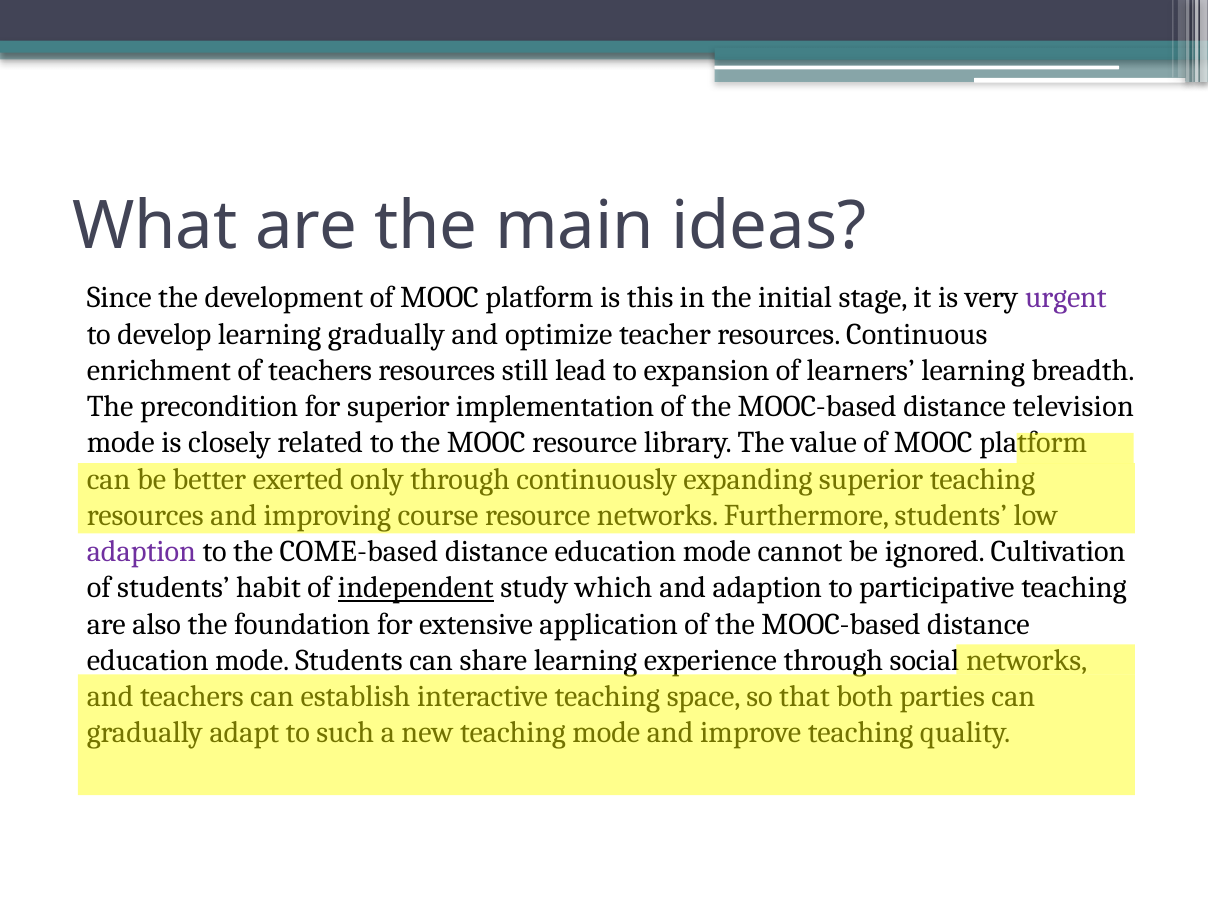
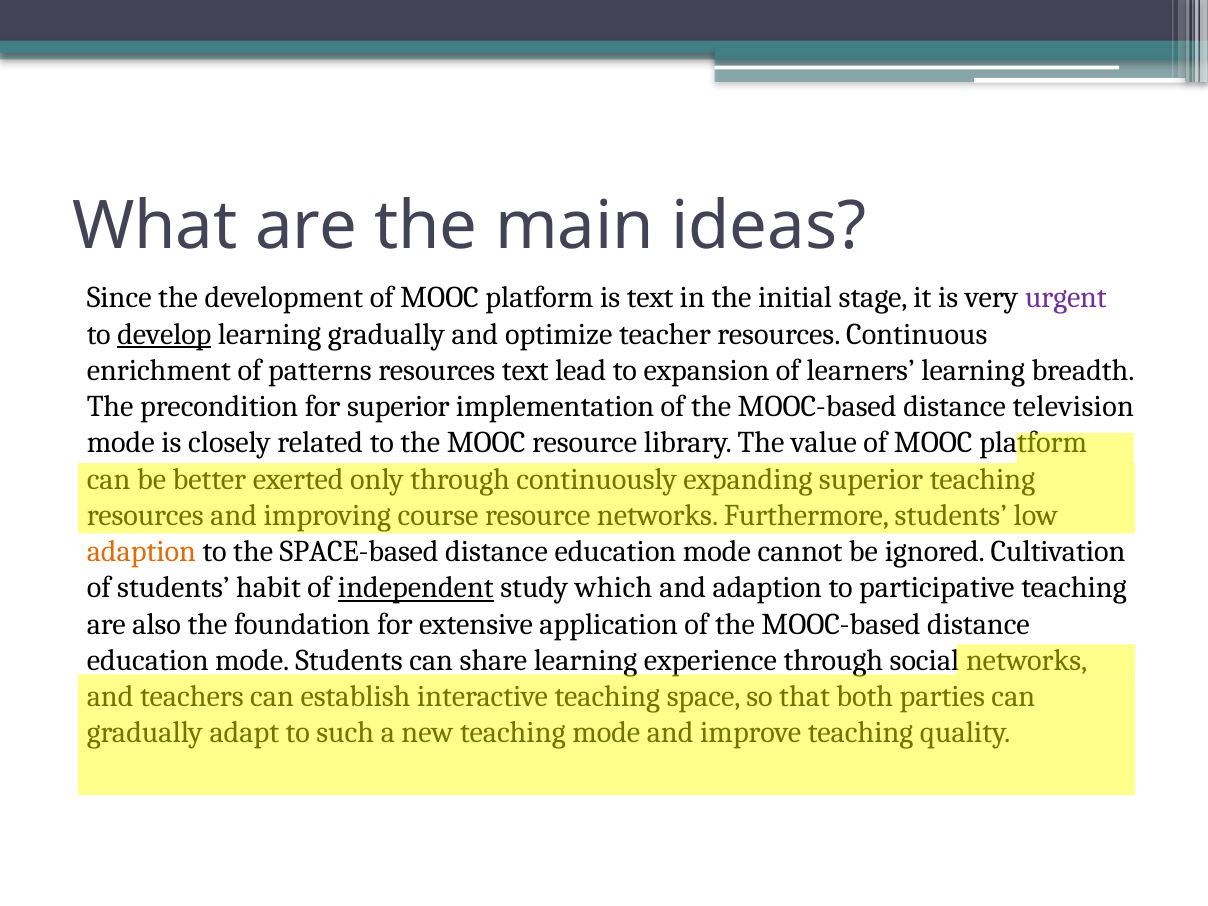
is this: this -> text (650, 298)
develop underline: none -> present (164, 334)
of teachers: teachers -> patterns (320, 370)
resources still: still -> text (525, 370)
adaption colour: purple -> orange (141, 552)
COME-based: COME-based -> SPACE-based (359, 552)
